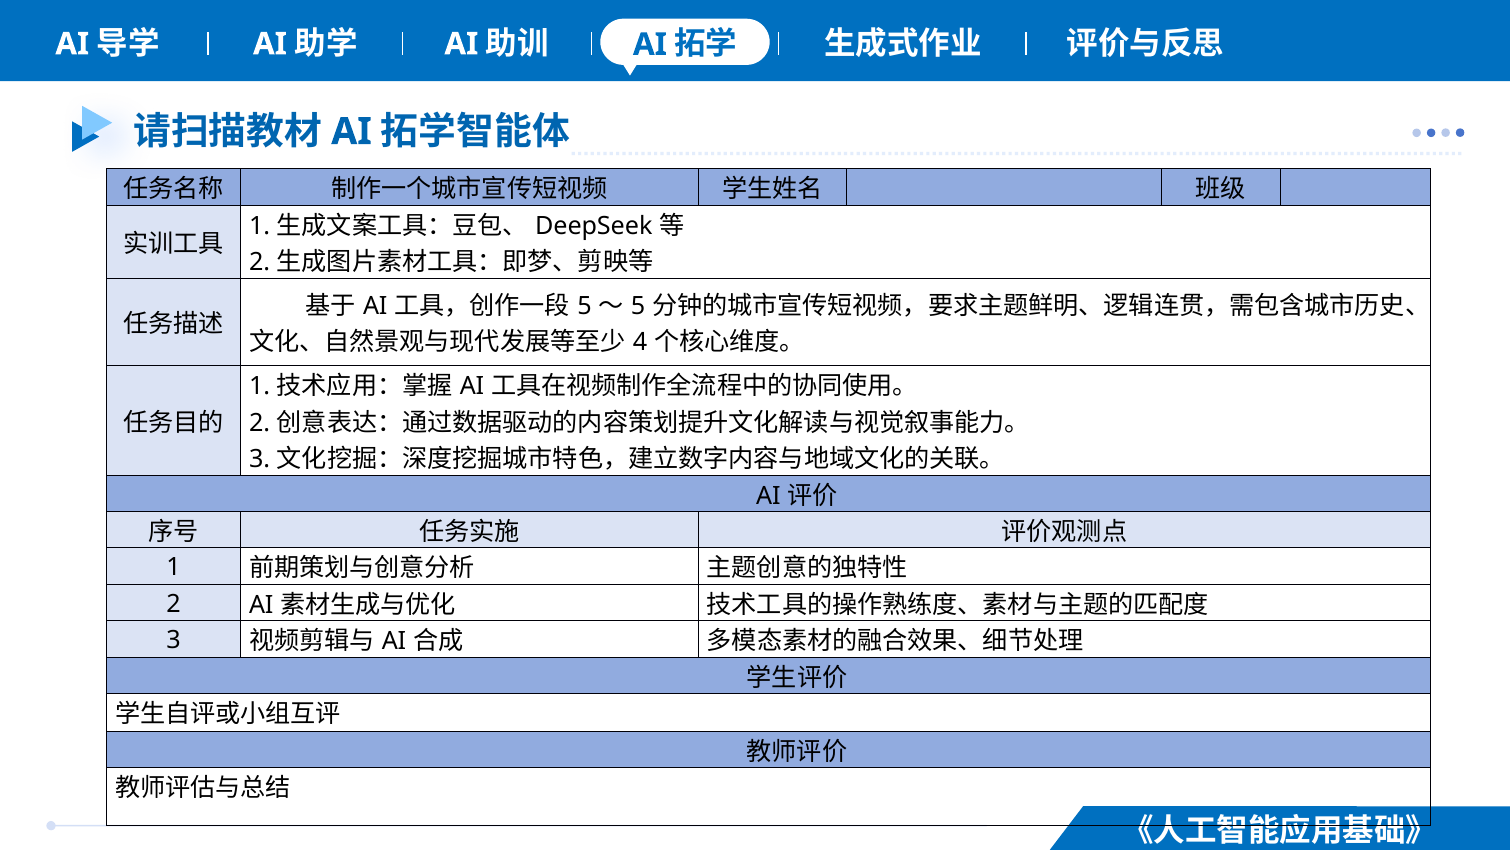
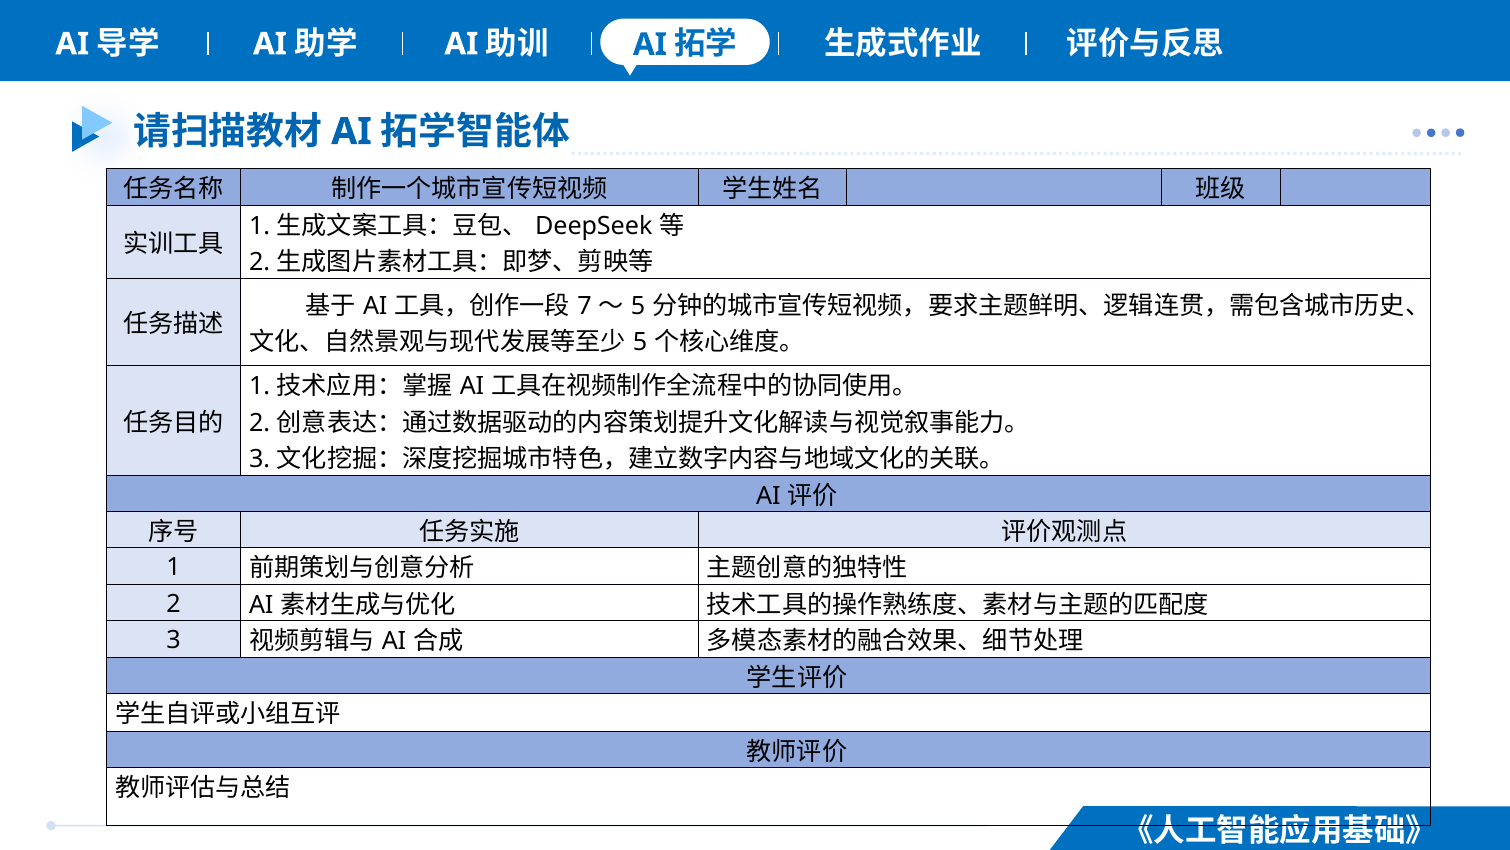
5: 5 -> 7 (585, 306)
4: 4 -> 5 (640, 342)
